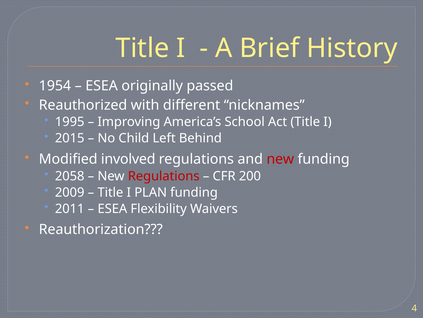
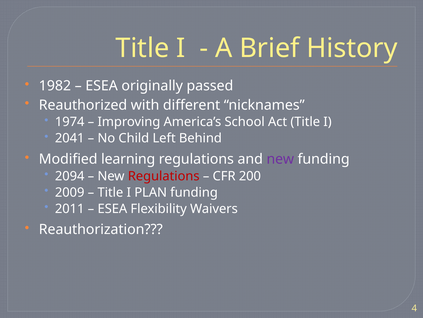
1954: 1954 -> 1982 (55, 86)
1995: 1995 -> 1974 (70, 122)
2015: 2015 -> 2041 (70, 138)
involved: involved -> learning (128, 159)
new colour: red -> purple (280, 159)
2058: 2058 -> 2094 (70, 176)
